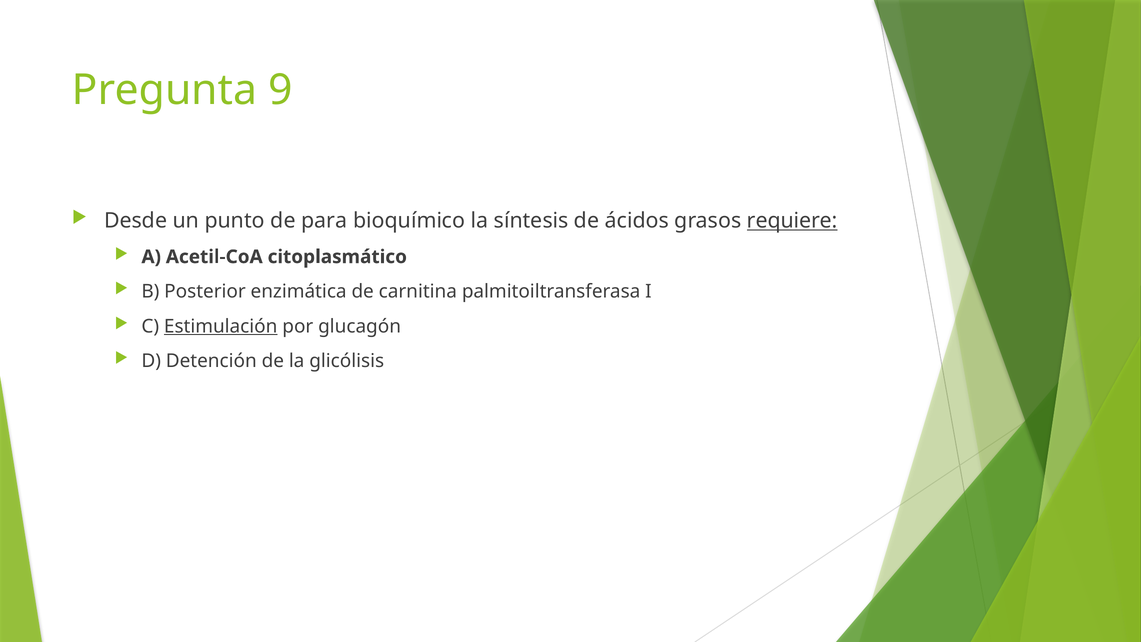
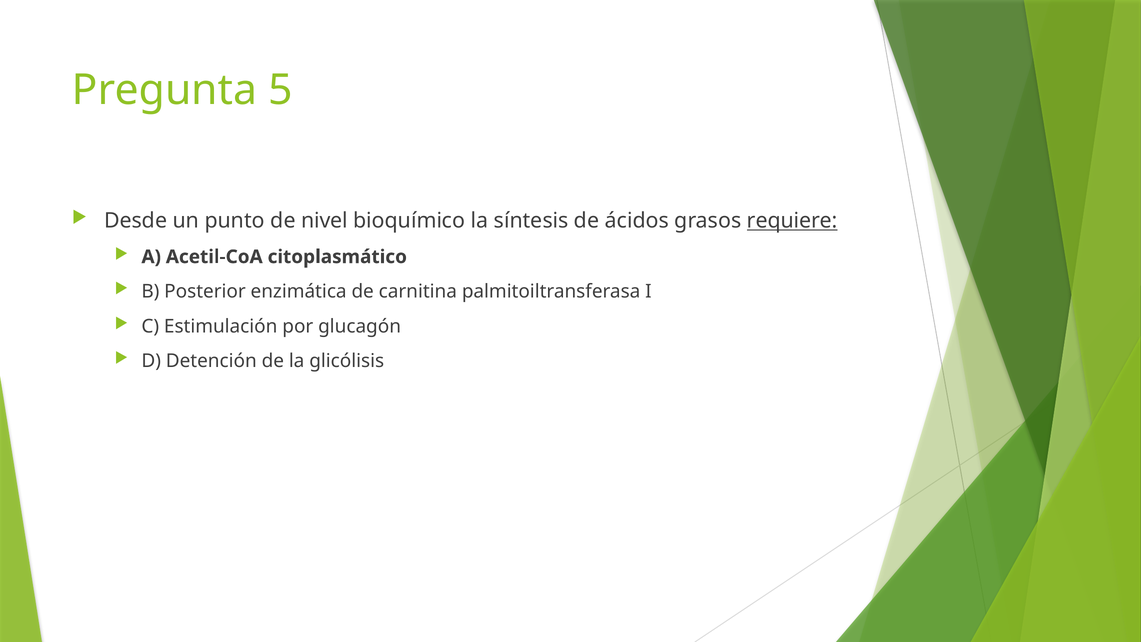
9: 9 -> 5 (281, 90)
para: para -> nivel (324, 221)
Estimulación underline: present -> none (221, 326)
